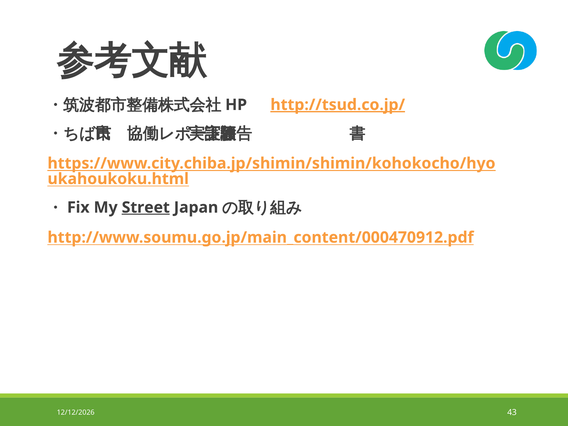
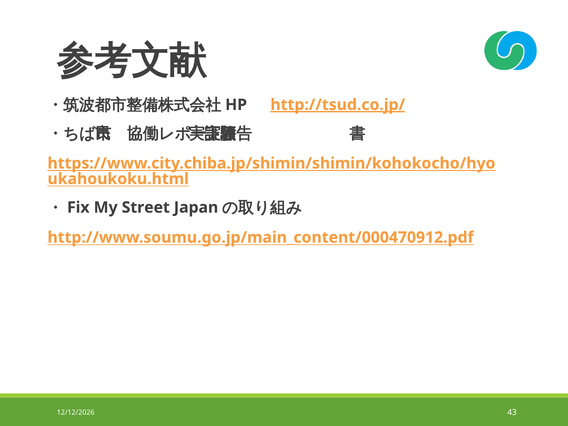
Street underline: present -> none (146, 207)
